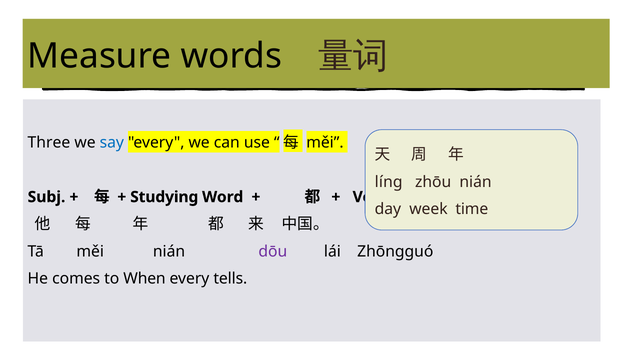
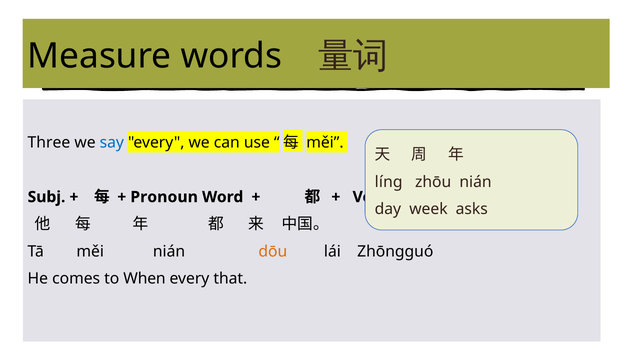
Studying: Studying -> Pronoun (164, 197)
time: time -> asks (472, 209)
dōu colour: purple -> orange (273, 251)
tells: tells -> that (230, 278)
